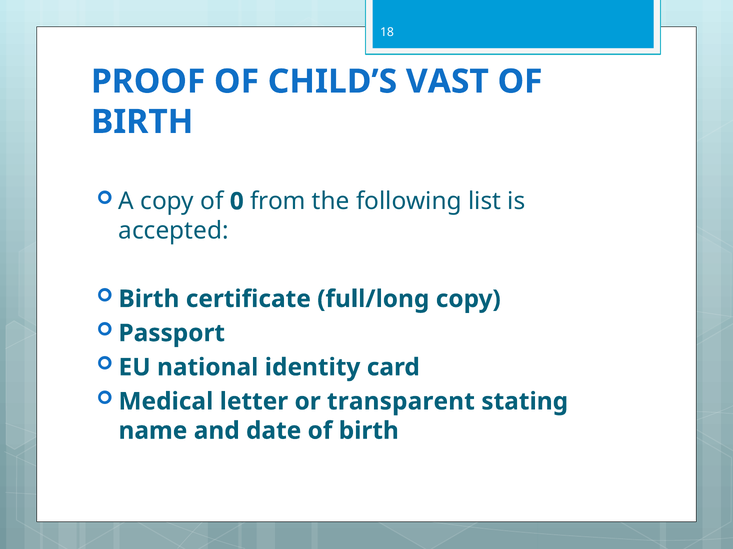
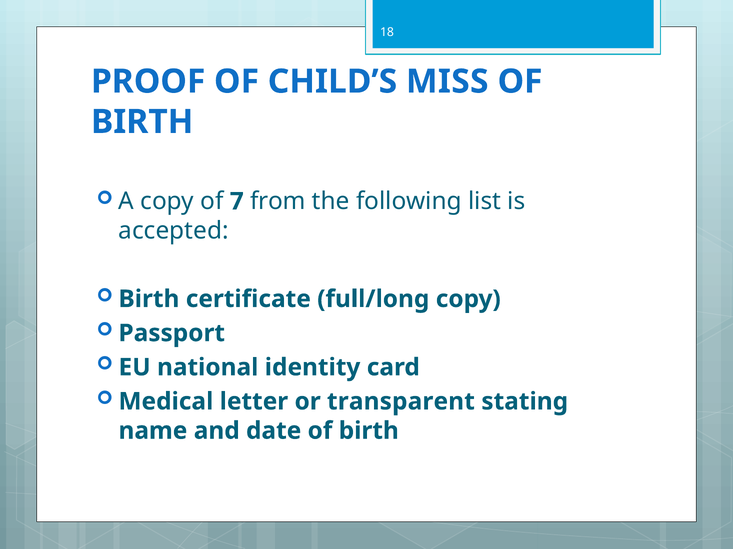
VAST: VAST -> MISS (447, 82)
0: 0 -> 7 (237, 202)
